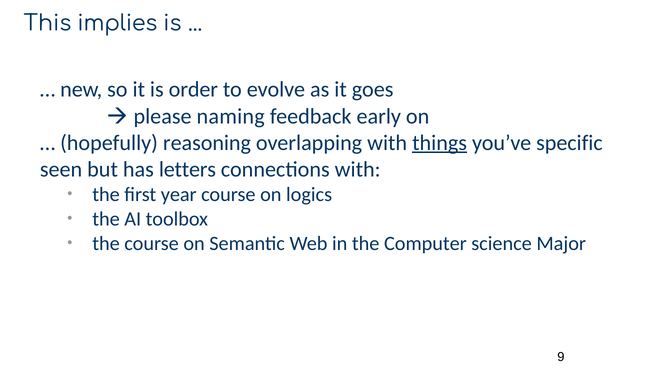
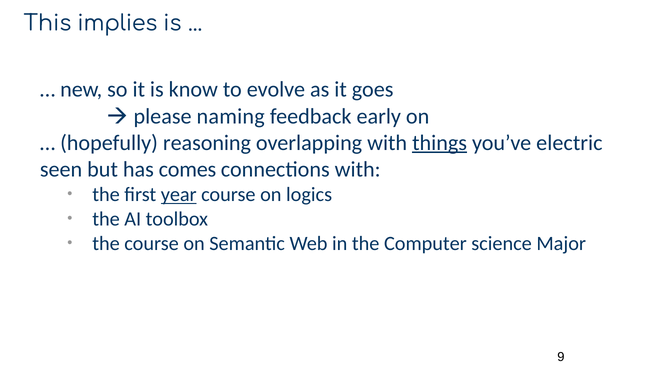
order: order -> know (193, 90)
specific: specific -> electric (569, 143)
letters: letters -> comes (187, 169)
year underline: none -> present (179, 195)
